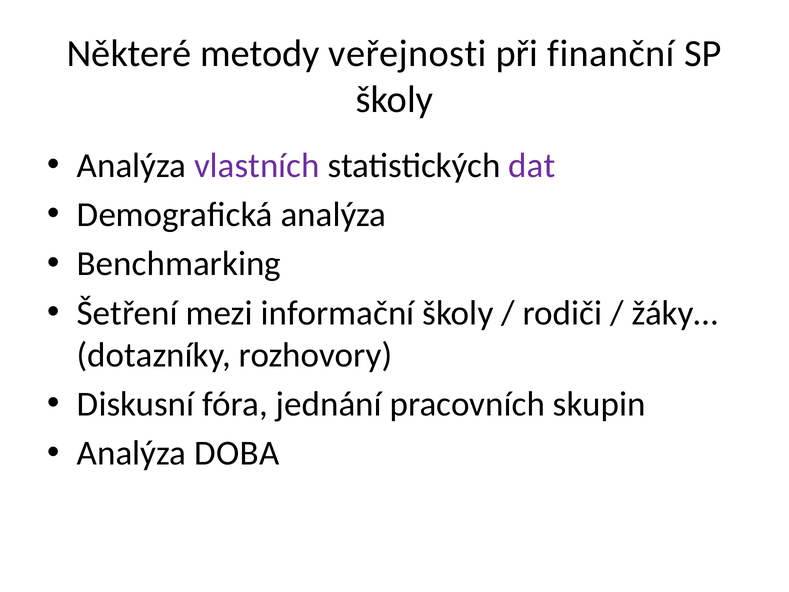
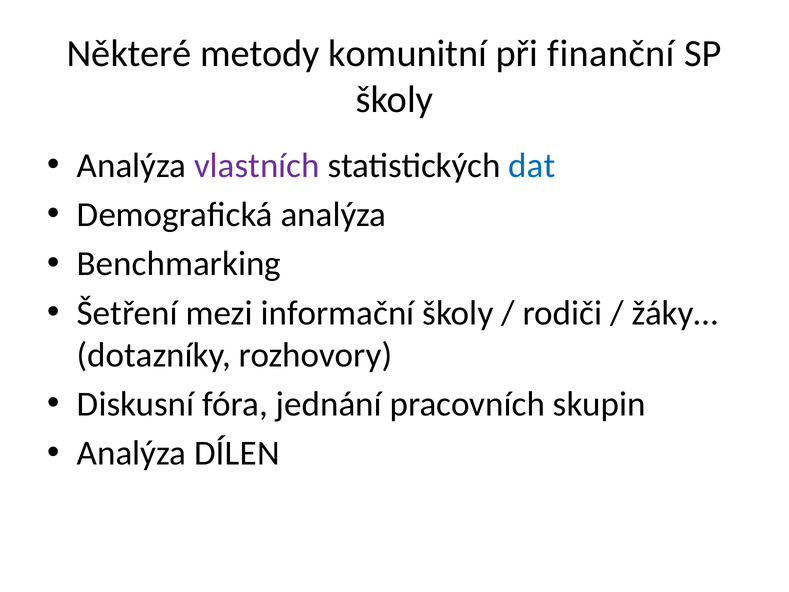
veřejnosti: veřejnosti -> komunitní (408, 53)
dat colour: purple -> blue (532, 166)
DOBA: DOBA -> DÍLEN (237, 453)
